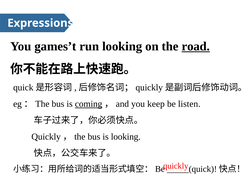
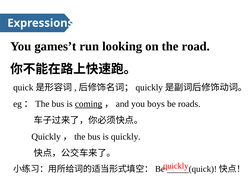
road underline: present -> none (196, 46)
keep: keep -> boys (156, 104)
listen: listen -> roads (189, 104)
is looking: looking -> quickly (126, 137)
